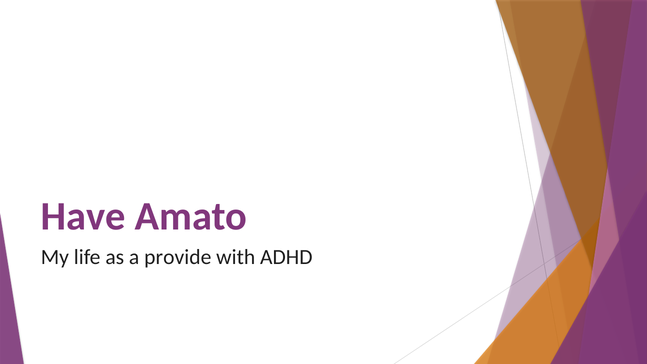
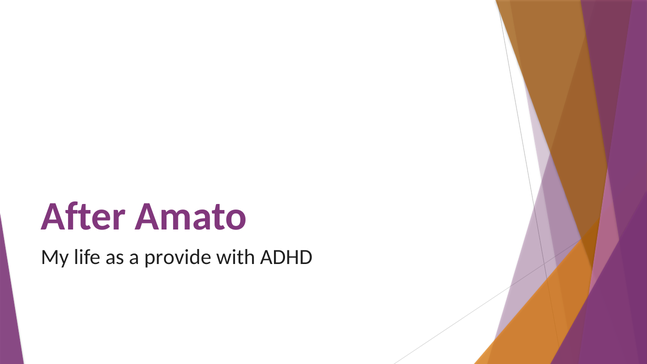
Have: Have -> After (83, 216)
